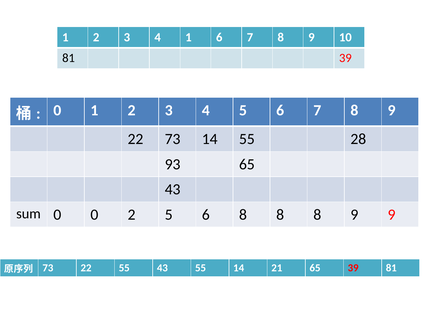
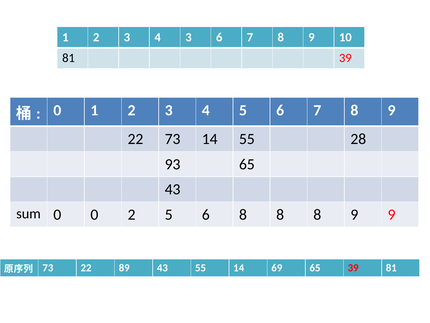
4 1: 1 -> 3 (188, 37)
22 55: 55 -> 89 (124, 268)
21: 21 -> 69 (277, 268)
